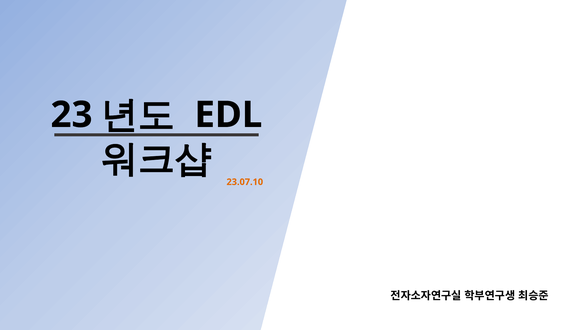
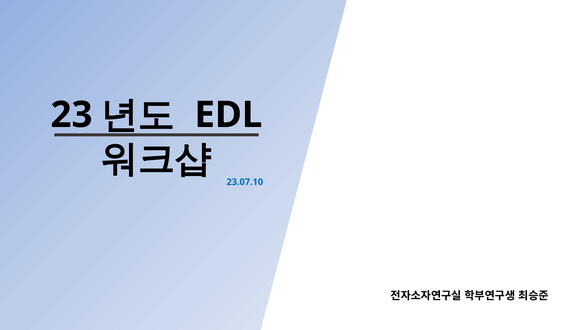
23.07.10 colour: orange -> blue (245, 182)
